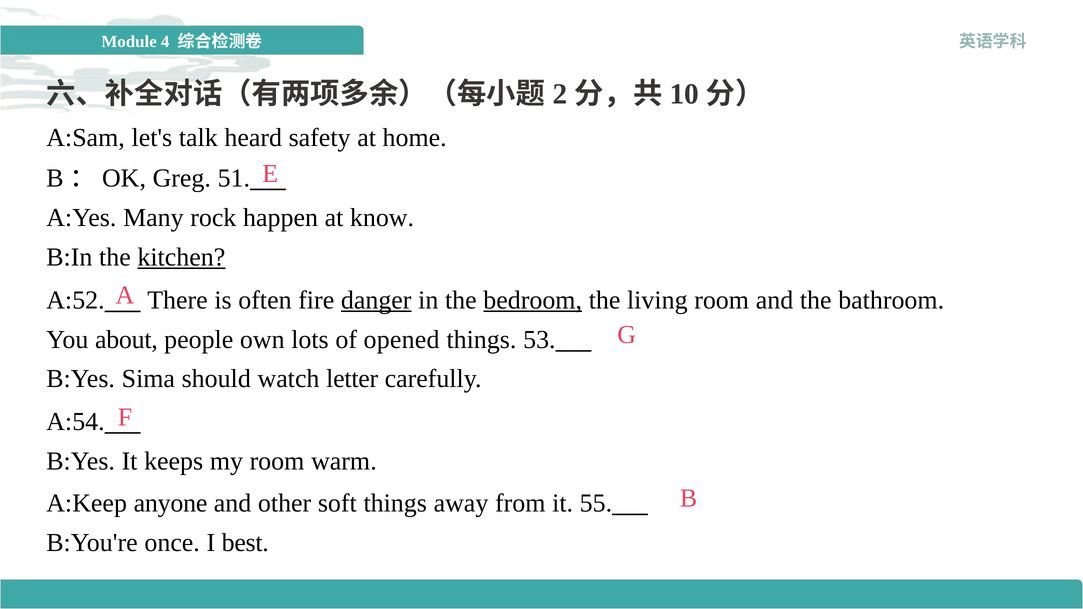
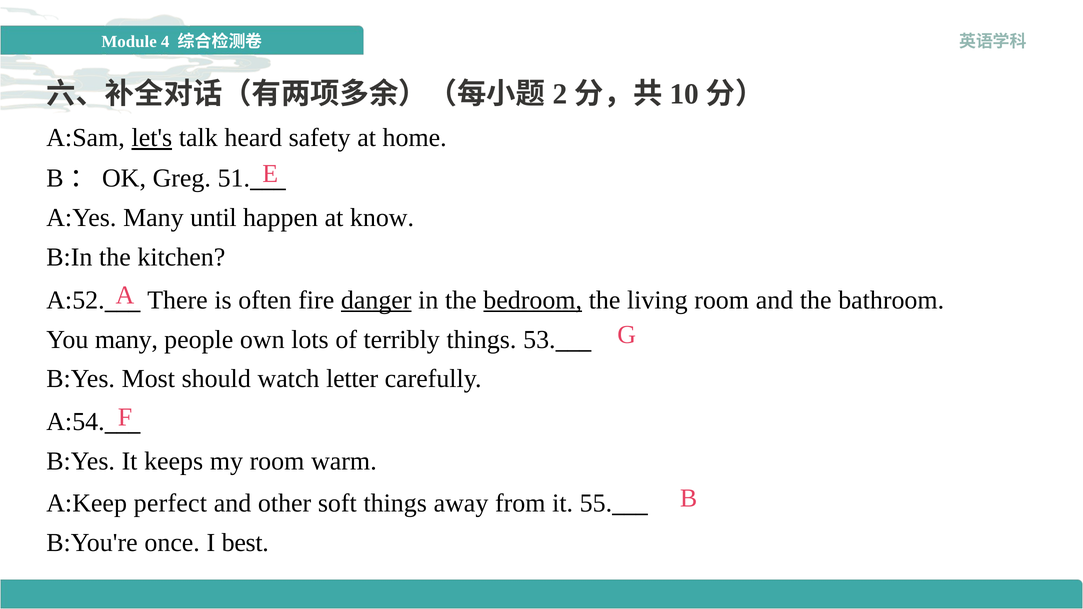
let's underline: none -> present (152, 138)
rock: rock -> until (213, 218)
kitchen underline: present -> none (181, 257)
You about: about -> many (126, 340)
opened: opened -> terribly (402, 340)
Sima: Sima -> Most (148, 379)
anyone: anyone -> perfect (170, 503)
